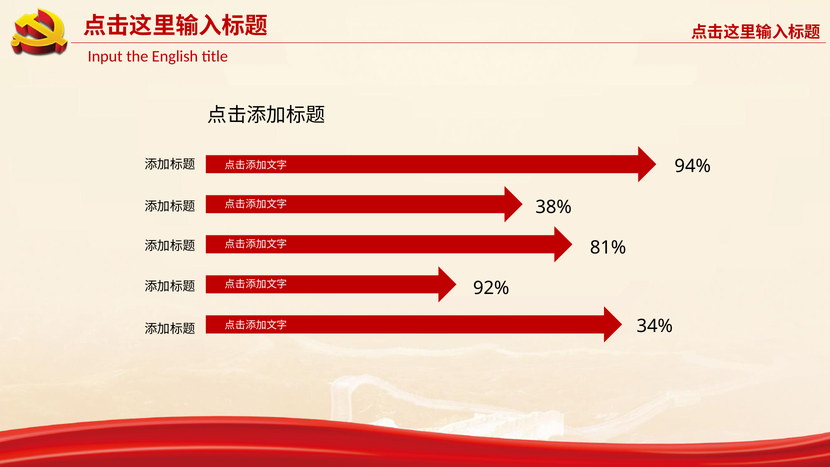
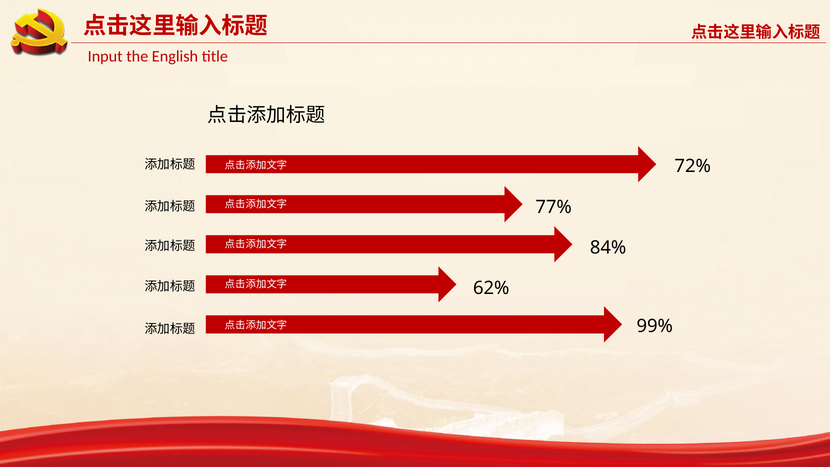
94%: 94% -> 72% (693, 166)
38%: 38% -> 77% (554, 207)
81%: 81% -> 84% (608, 248)
92%: 92% -> 62% (491, 288)
34%: 34% -> 99% (655, 326)
